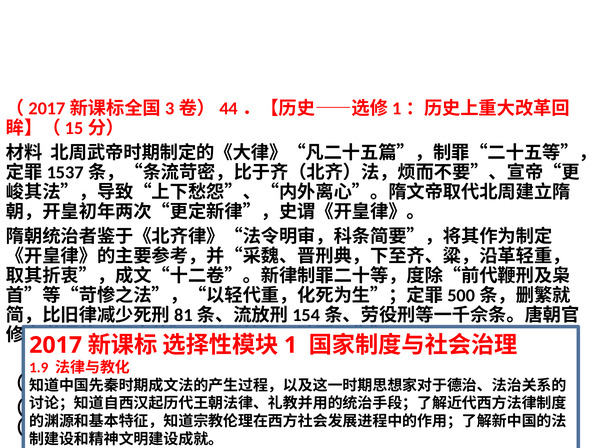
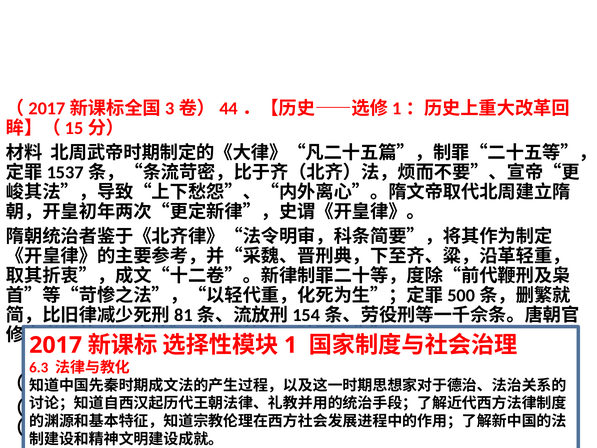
1.9: 1.9 -> 6.3 (39, 367)
